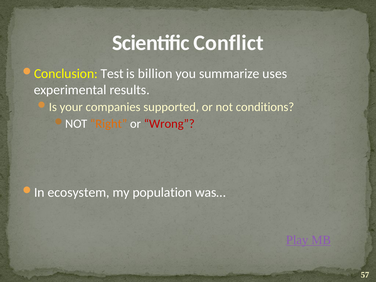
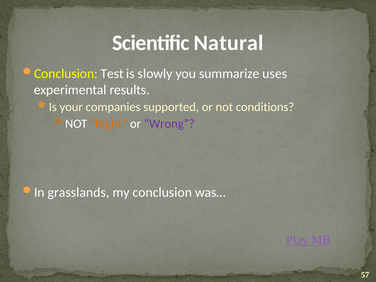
Conflict: Conflict -> Natural (229, 43)
billion: billion -> slowly (155, 74)
Wrong colour: red -> purple (169, 124)
ecosystem: ecosystem -> grasslands (79, 192)
population: population -> conclusion (162, 192)
